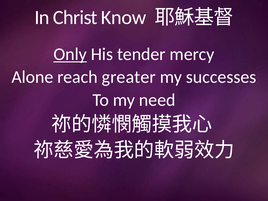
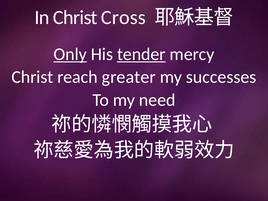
Know: Know -> Cross (123, 17)
tender underline: none -> present (141, 54)
Alone: Alone -> Christ (32, 77)
